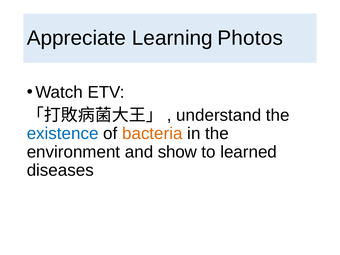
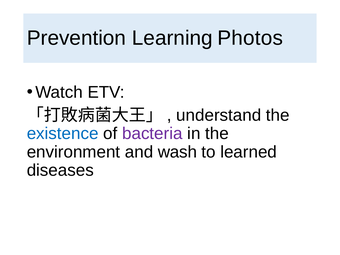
Appreciate: Appreciate -> Prevention (76, 38)
bacteria colour: orange -> purple (152, 134)
show: show -> wash (177, 152)
